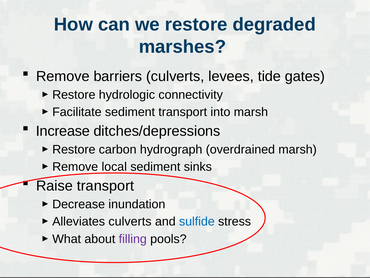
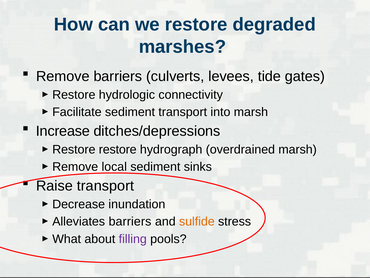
Restore carbon: carbon -> restore (118, 149)
Alleviates culverts: culverts -> barriers (130, 221)
sulfide colour: blue -> orange (197, 221)
